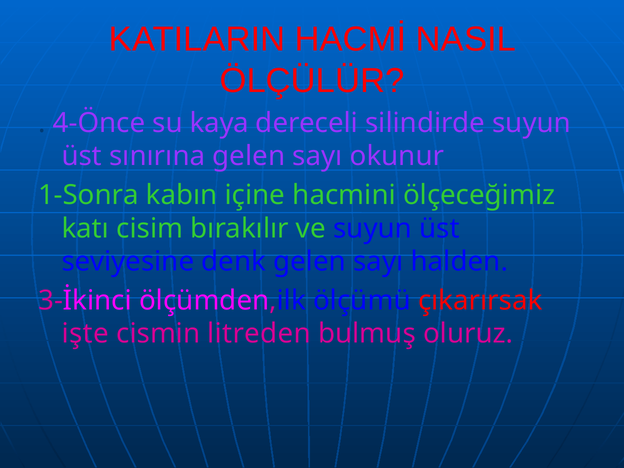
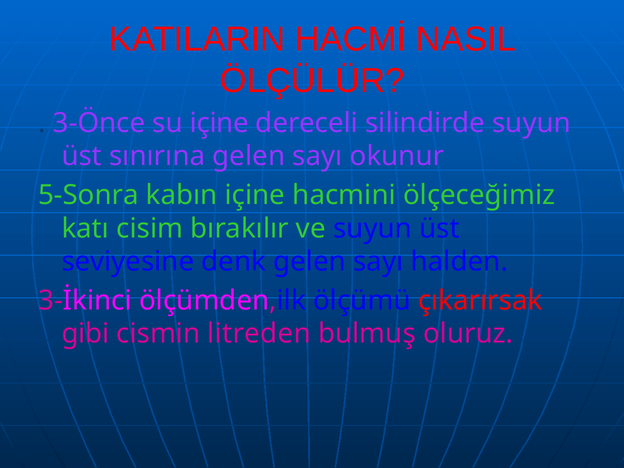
4-Önce: 4-Önce -> 3-Önce (99, 123)
su kaya: kaya -> içine (219, 123)
1-Sonra: 1-Sonra -> 5-Sonra (88, 195)
işte: işte -> gibi (85, 334)
